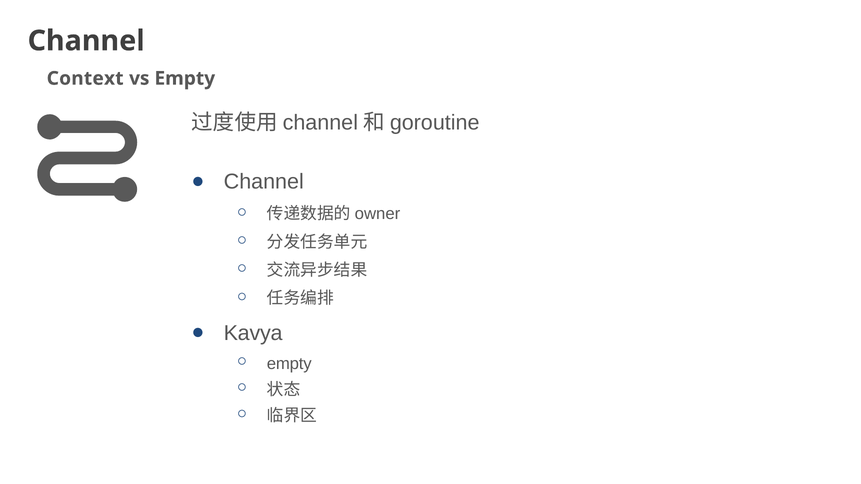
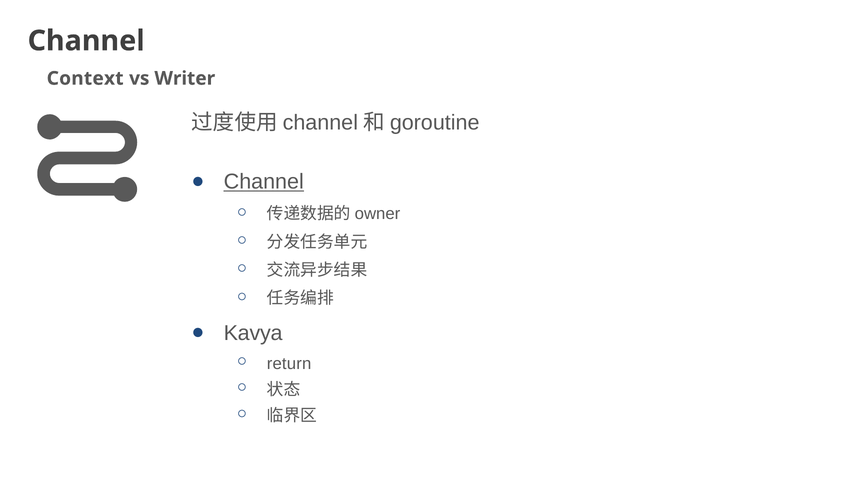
vs Empty: Empty -> Writer (185, 79)
Channel underline: none -> present (264, 182)
empty: empty -> return (289, 364)
